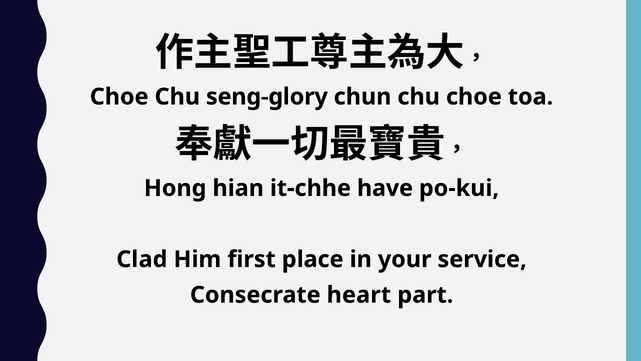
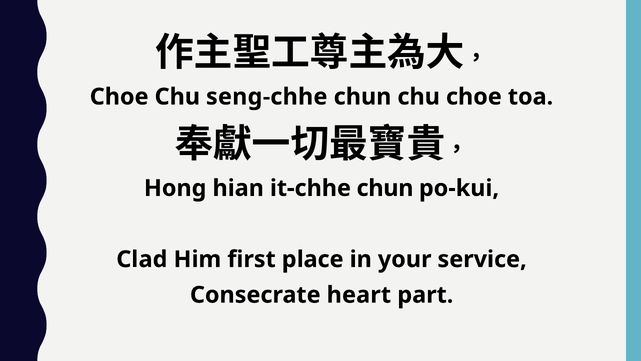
seng-glory: seng-glory -> seng-chhe (267, 97)
it-chhe have: have -> chun (385, 188)
